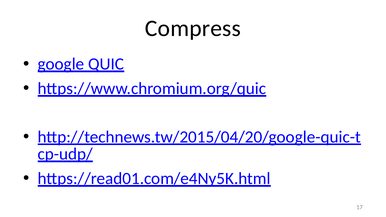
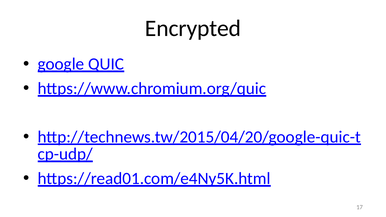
Compress: Compress -> Encrypted (193, 28)
